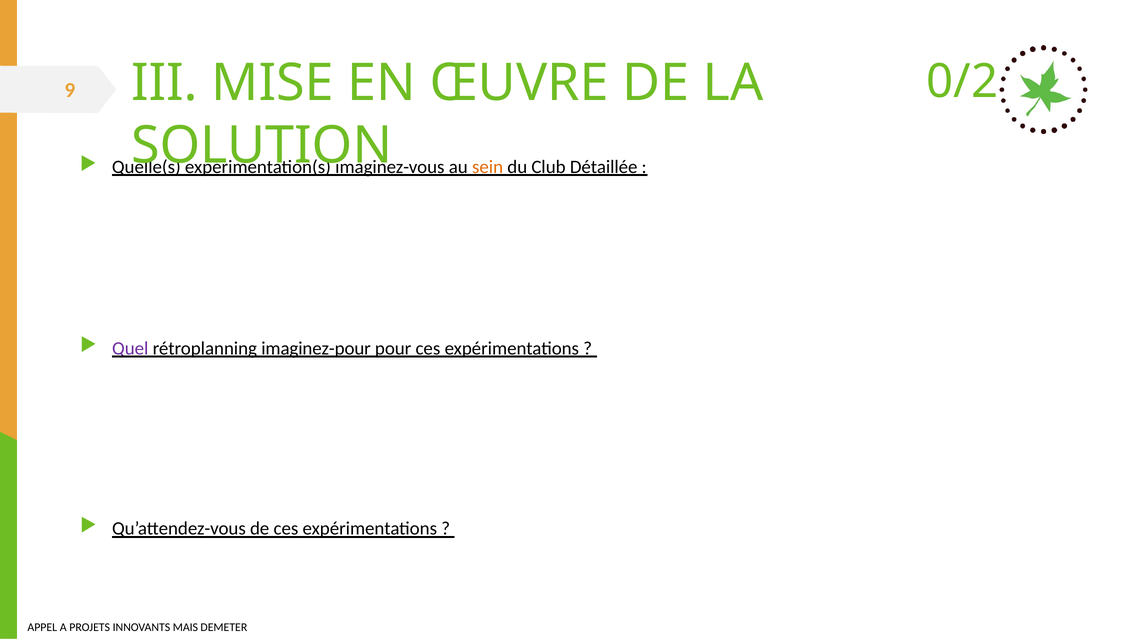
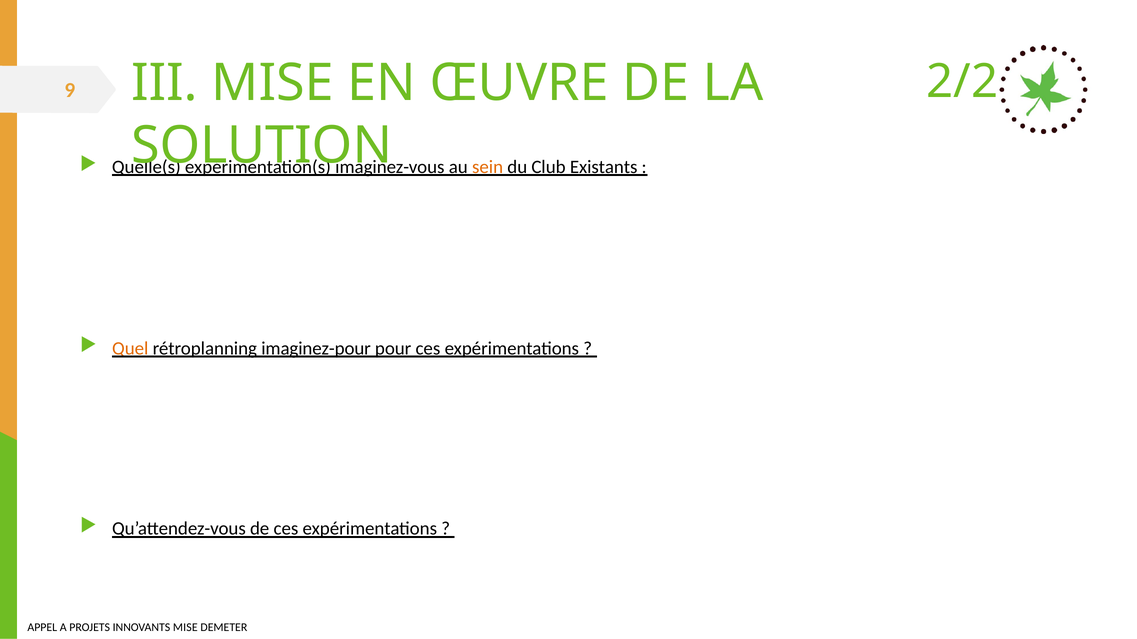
0/2: 0/2 -> 2/2 (962, 82)
Détaillée: Détaillée -> Existants (604, 167)
Quel colour: purple -> orange (130, 349)
MAIS: MAIS -> MISE (185, 628)
